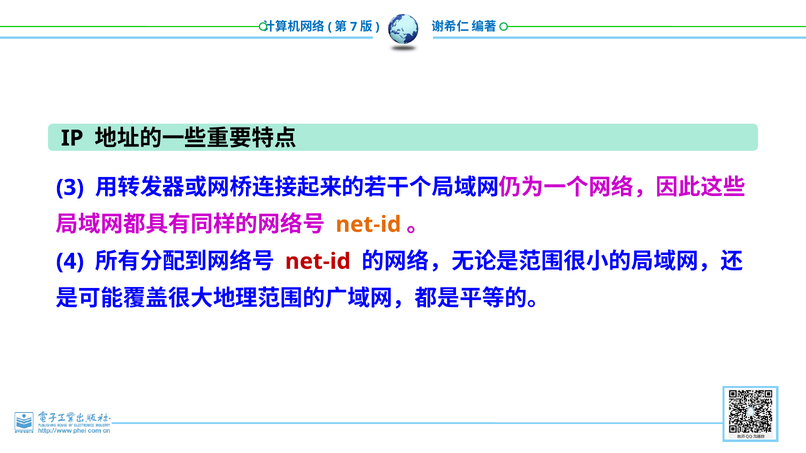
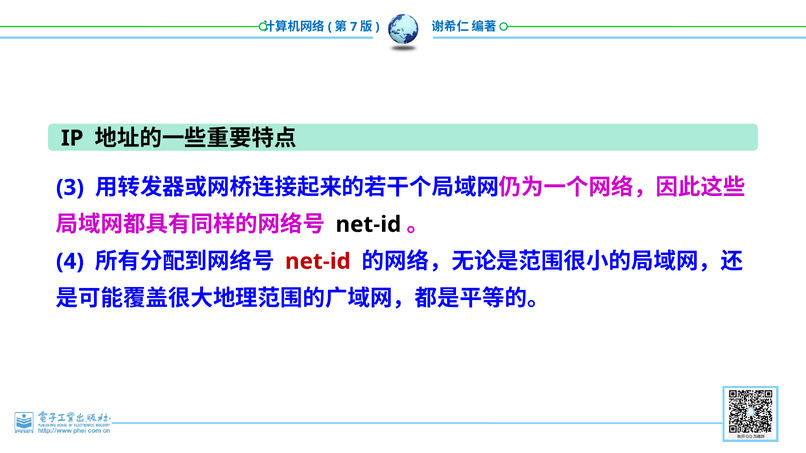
net-id colour: orange -> black (368, 225)
